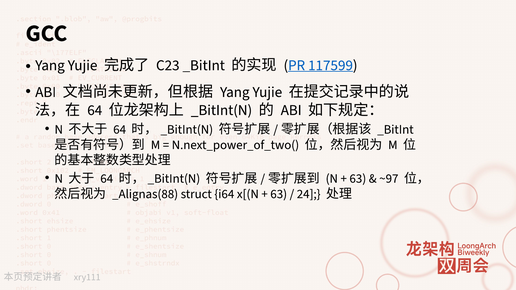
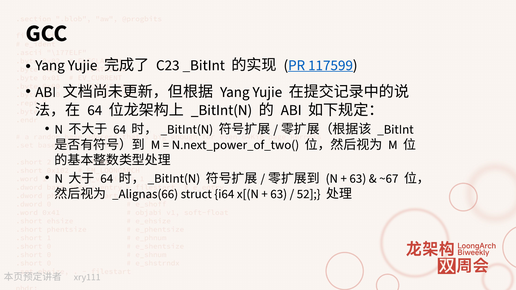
~97: ~97 -> ~67 (389, 179)
_Alignas(88: _Alignas(88 -> _Alignas(66 (145, 194)
24: 24 -> 52 (309, 194)
